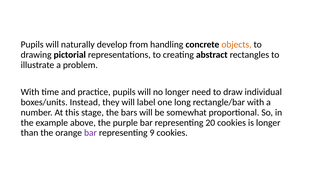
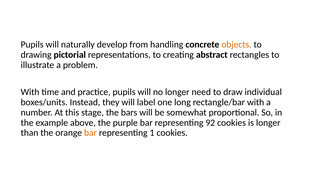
20: 20 -> 92 (210, 123)
bar colour: purple -> orange (90, 133)
9: 9 -> 1 (152, 133)
